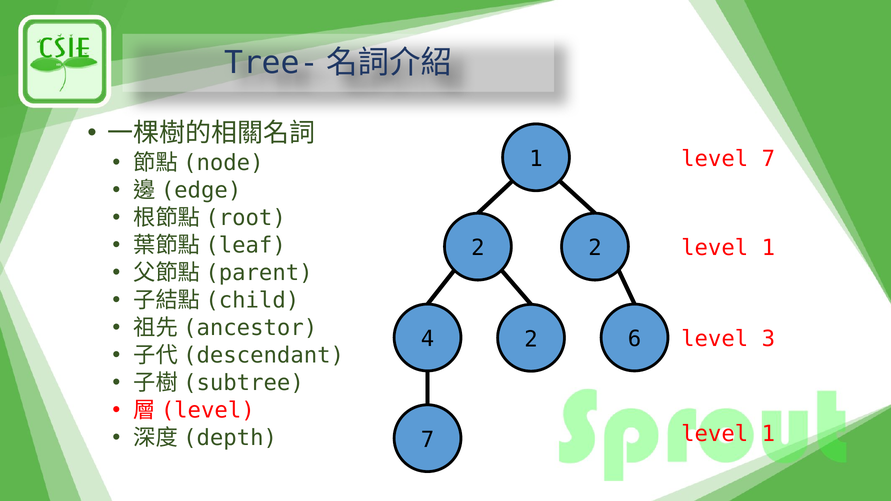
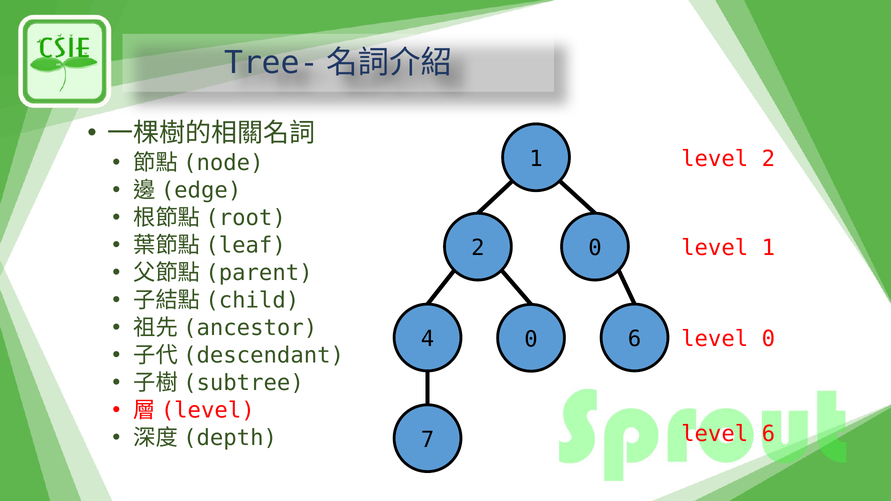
level 7: 7 -> 2 (768, 159)
2 2: 2 -> 0 (595, 248)
level 3: 3 -> 0 (768, 339)
4 2: 2 -> 0 (531, 339)
1: 1 -> 6 (768, 434)
